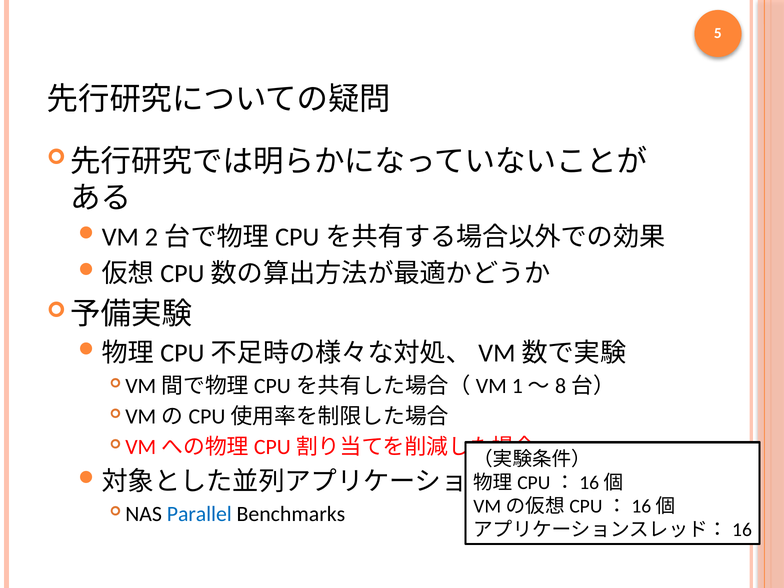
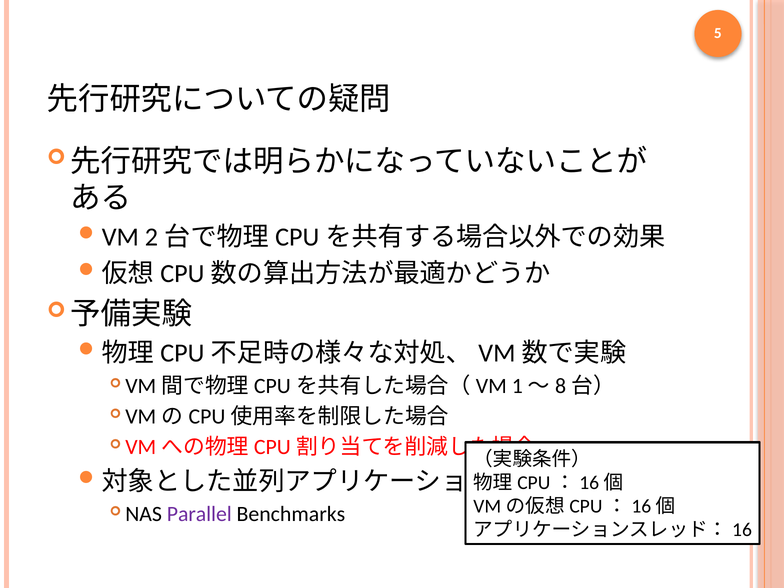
Parallel colour: blue -> purple (199, 514)
